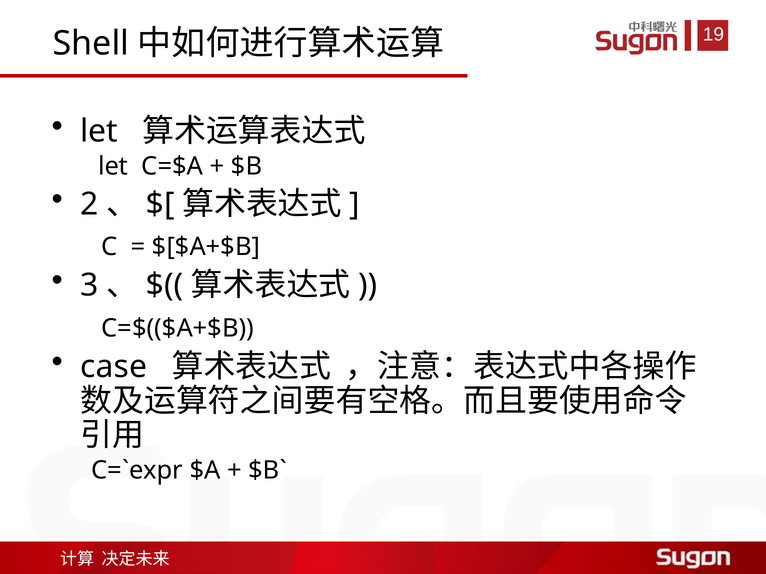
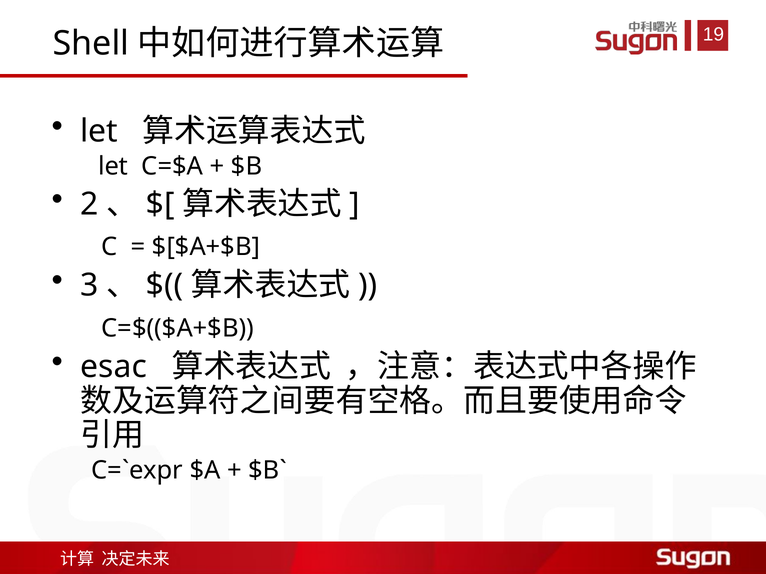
case: case -> esac (114, 367)
